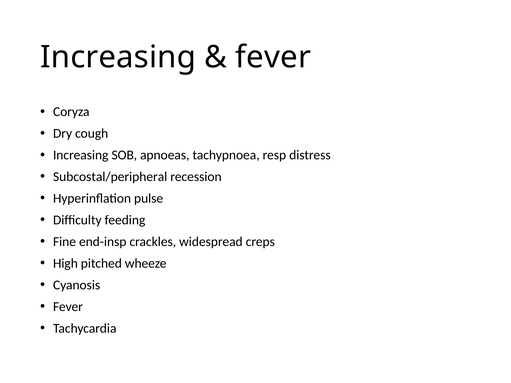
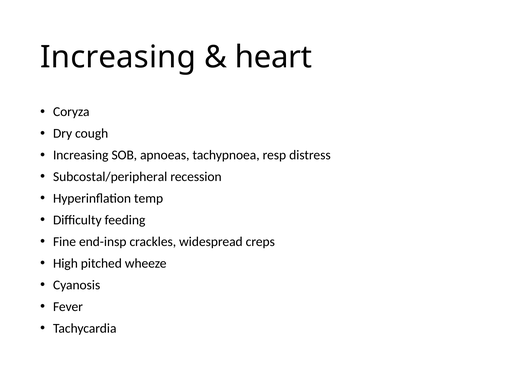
fever: fever -> heart (273, 57)
pulse: pulse -> temp (149, 198)
